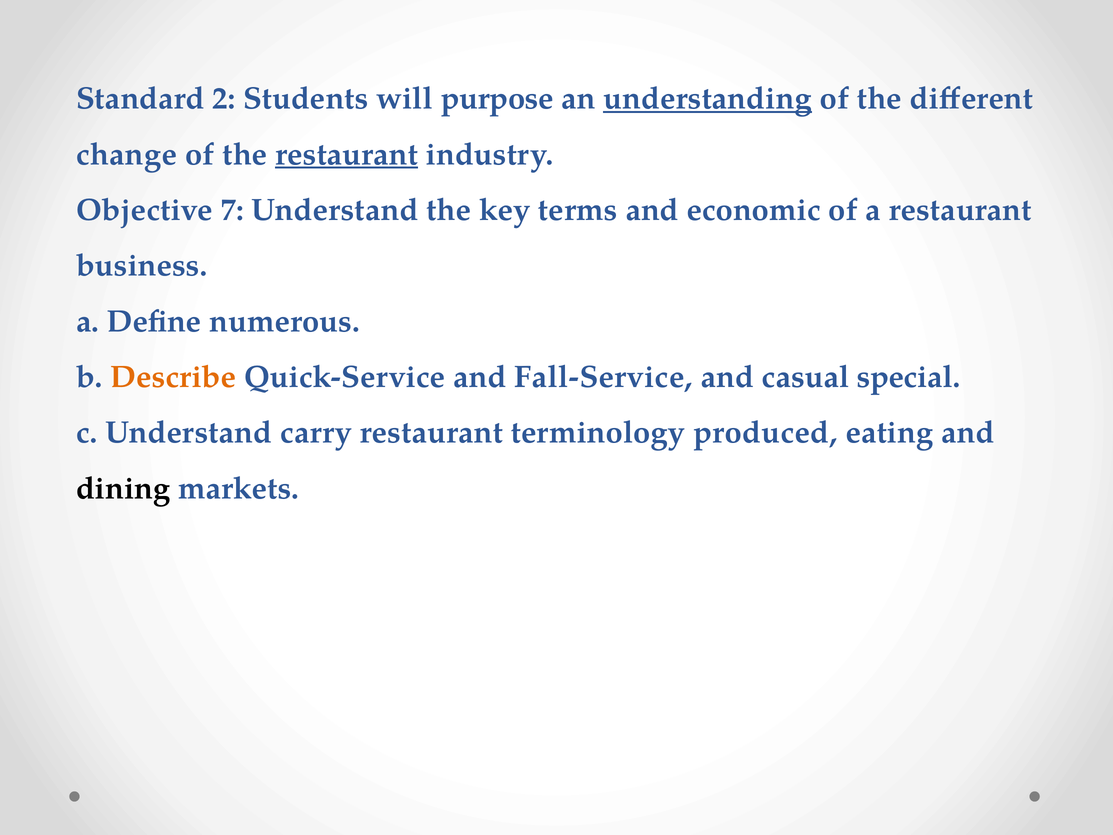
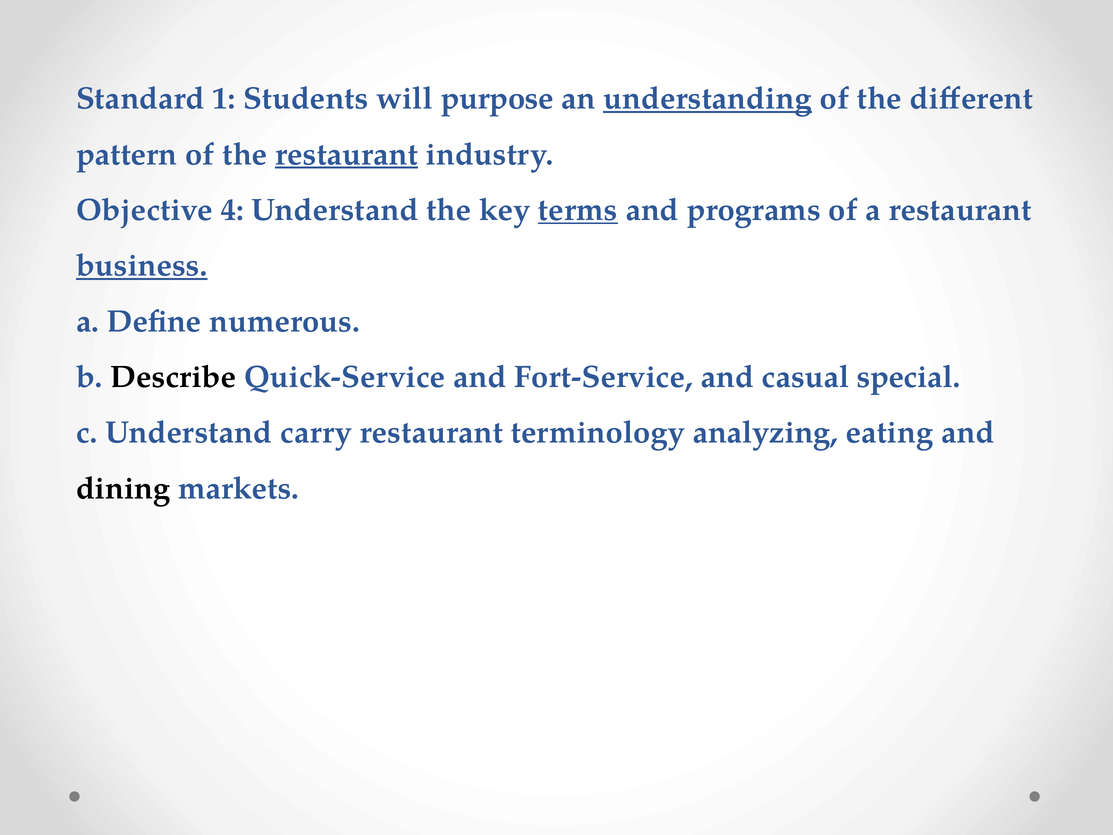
2: 2 -> 1 (224, 99)
change: change -> pattern (127, 154)
7: 7 -> 4 (232, 210)
terms underline: none -> present (578, 210)
economic: economic -> programs (754, 210)
business underline: none -> present (142, 266)
Describe colour: orange -> black (173, 377)
Fall-Service: Fall-Service -> Fort-Service (604, 377)
produced: produced -> analyzing (765, 432)
